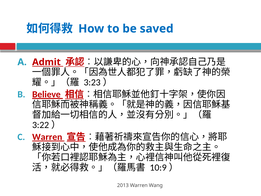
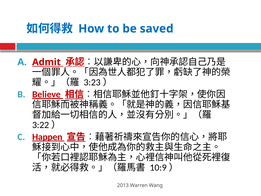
Warren: Warren -> Happen (47, 137)
